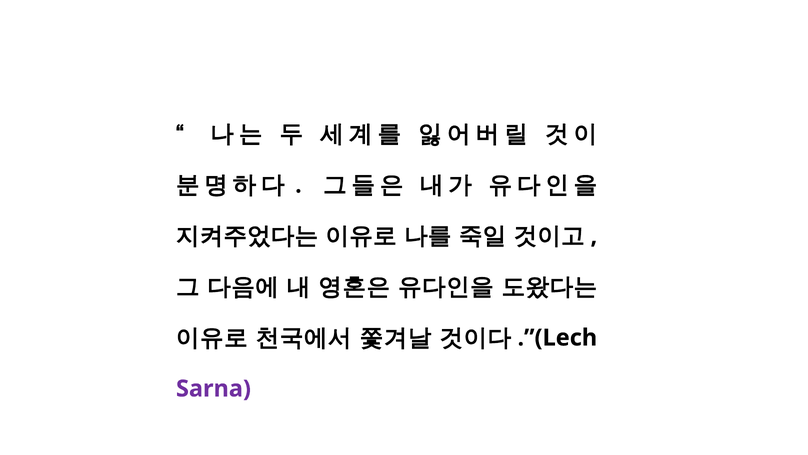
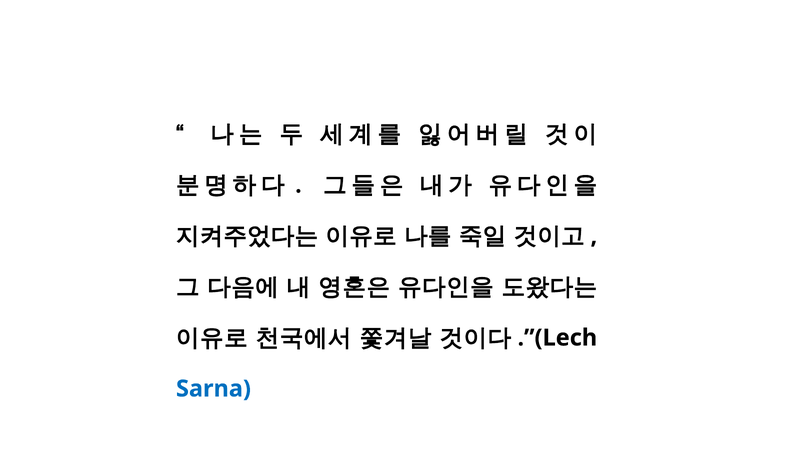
Sarna colour: purple -> blue (213, 388)
